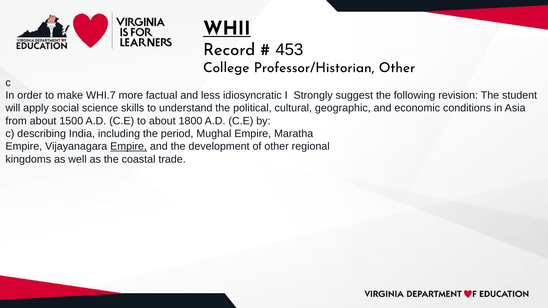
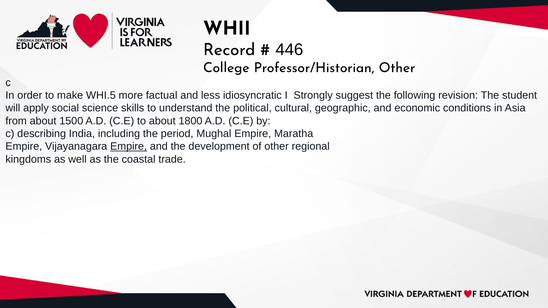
WHII underline: present -> none (227, 28)
453: 453 -> 446 (289, 50)
WHI.7: WHI.7 -> WHI.5 (101, 95)
